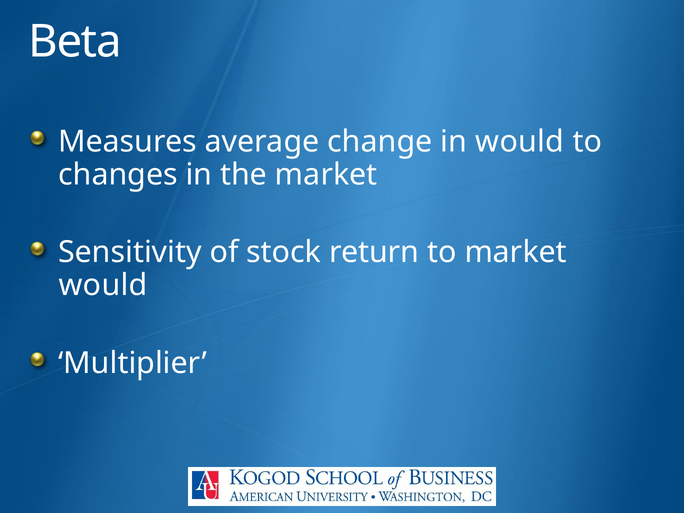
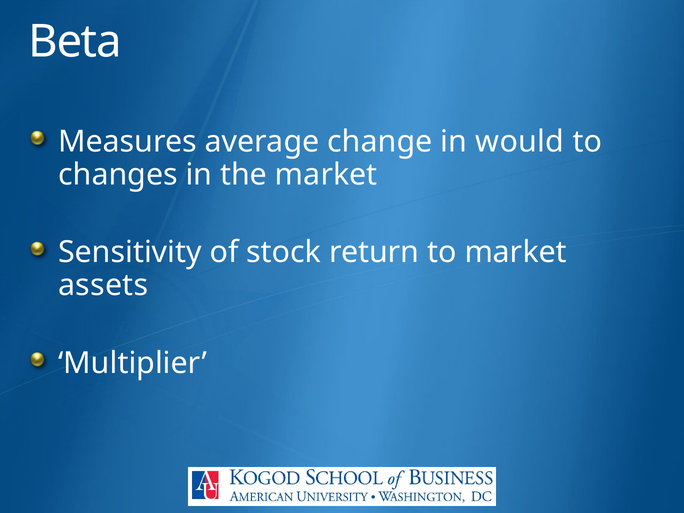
would: would -> assets (103, 285)
